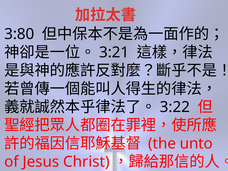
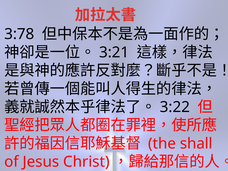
3:80: 3:80 -> 3:78 (19, 34)
unto: unto -> shall (196, 144)
